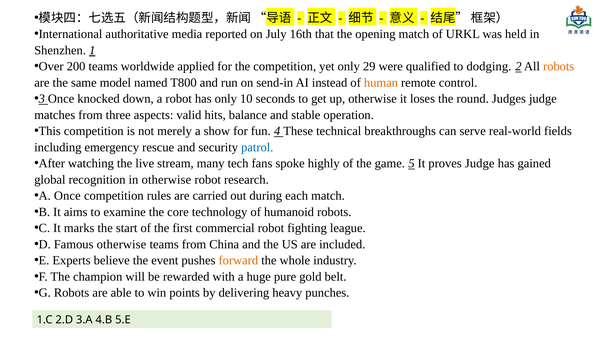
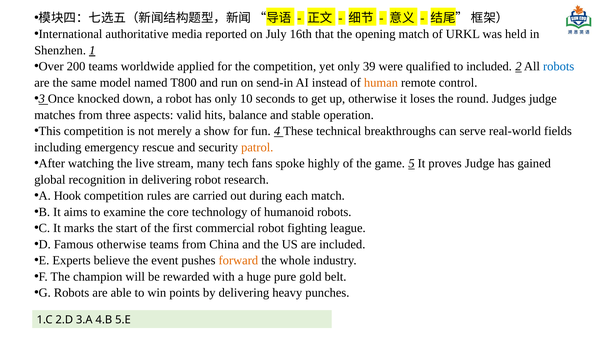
29: 29 -> 39 (369, 66)
to dodging: dodging -> included (489, 66)
robots colour: orange -> blue (559, 66)
patrol colour: blue -> orange (257, 147)
in otherwise: otherwise -> delivering (166, 180)
A Once: Once -> Hook (67, 196)
